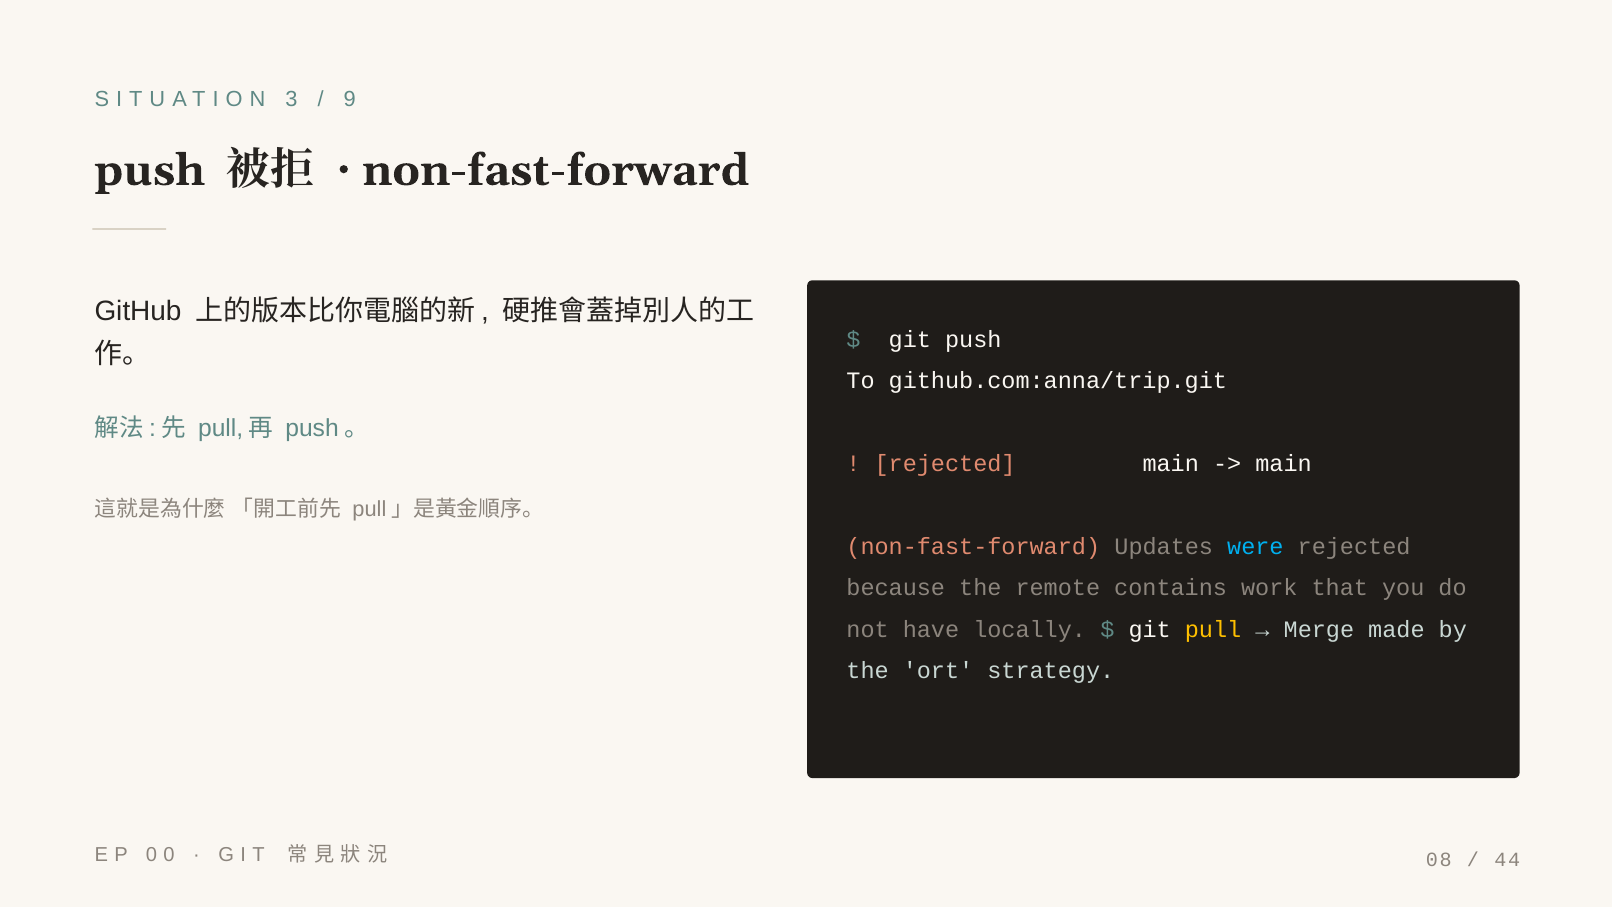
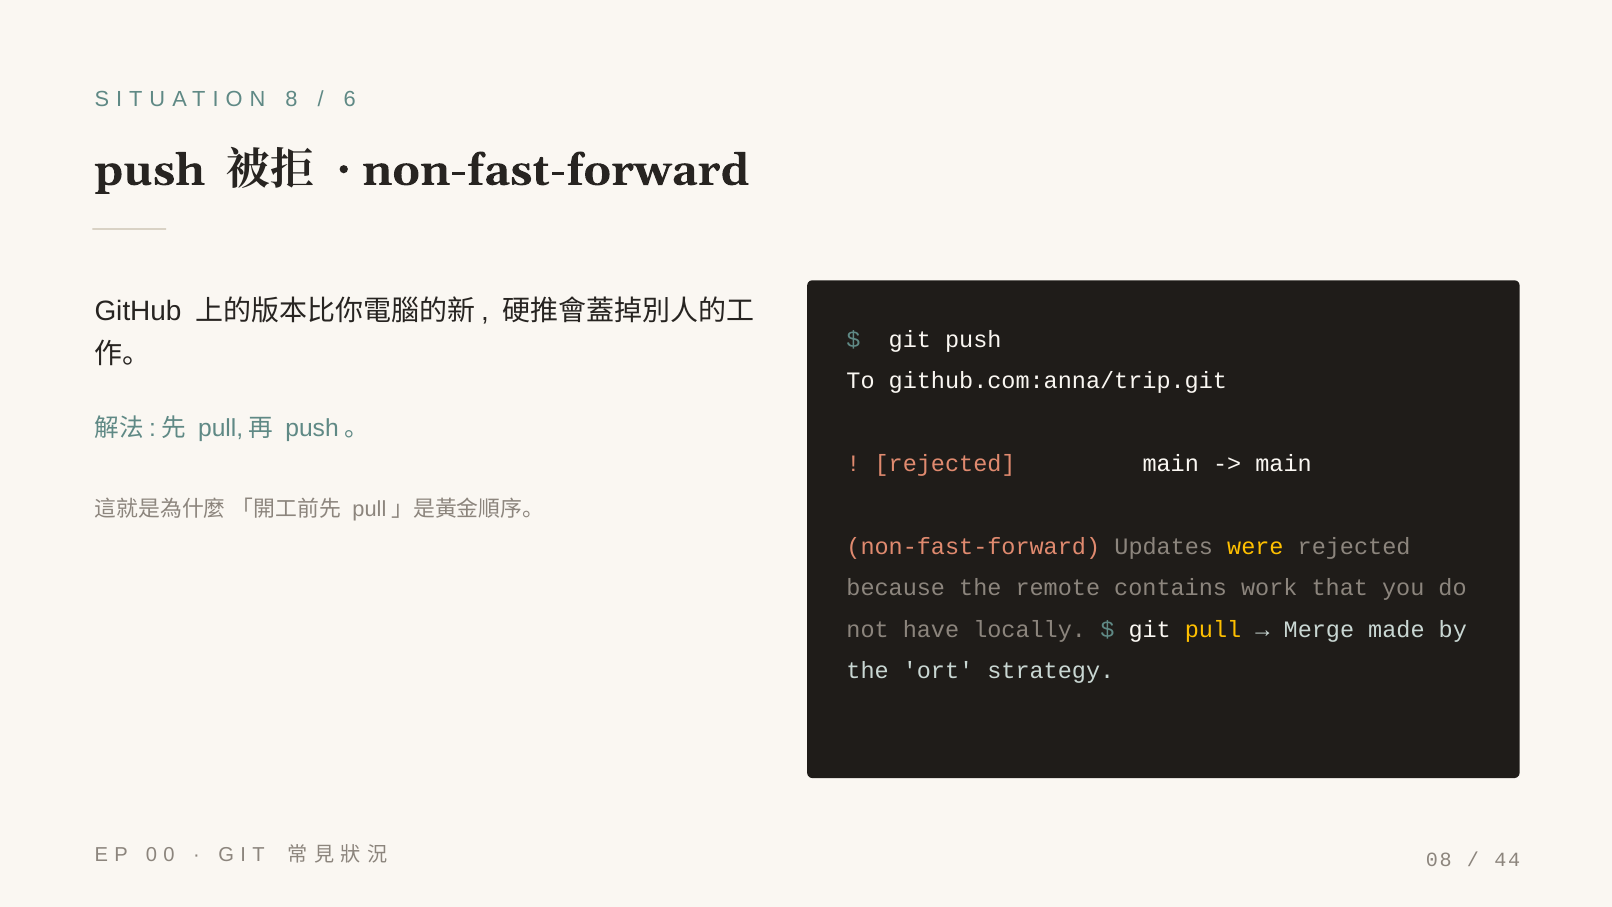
3: 3 -> 8 (291, 99)
9: 9 -> 6 (350, 99)
were colour: light blue -> yellow (1255, 546)
